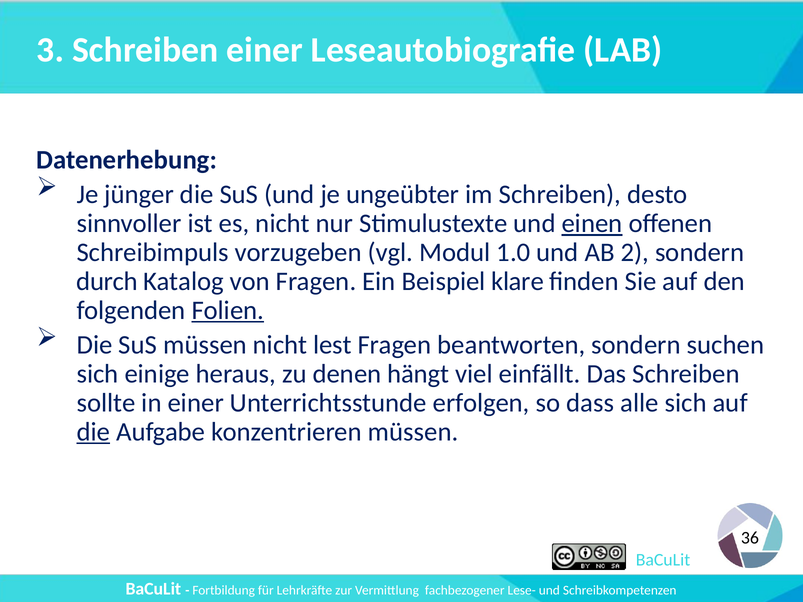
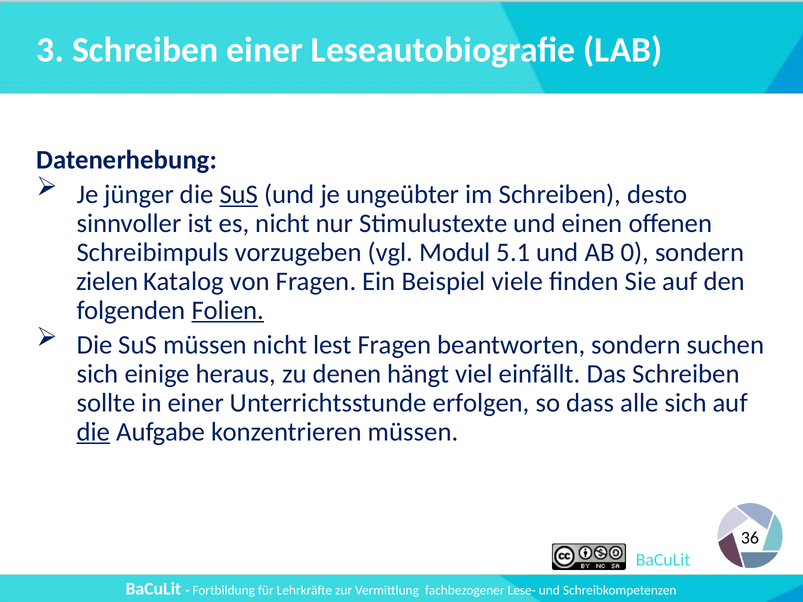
SuS underline: none -> present (239, 195)
einen underline: present -> none (592, 224)
1.0: 1.0 -> 5.1 (513, 253)
2: 2 -> 0 (635, 253)
durch: durch -> zielen (107, 281)
klare: klare -> viele (517, 281)
